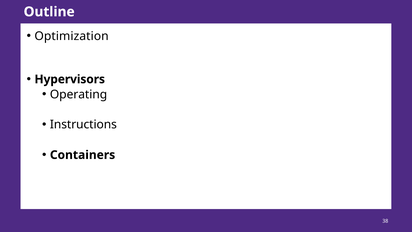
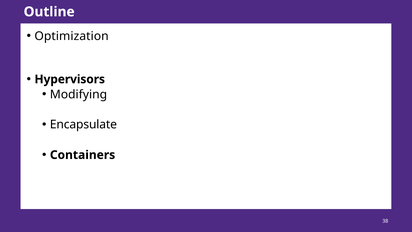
Operating: Operating -> Modifying (78, 94)
Instructions: Instructions -> Encapsulate (83, 125)
